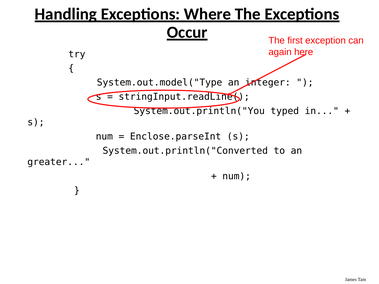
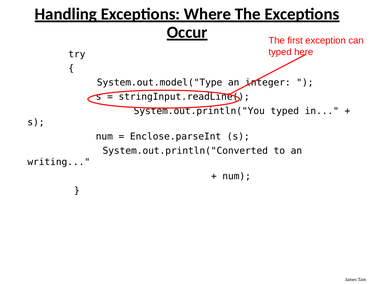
again: again -> typed (280, 52)
greater: greater -> writing (59, 162)
